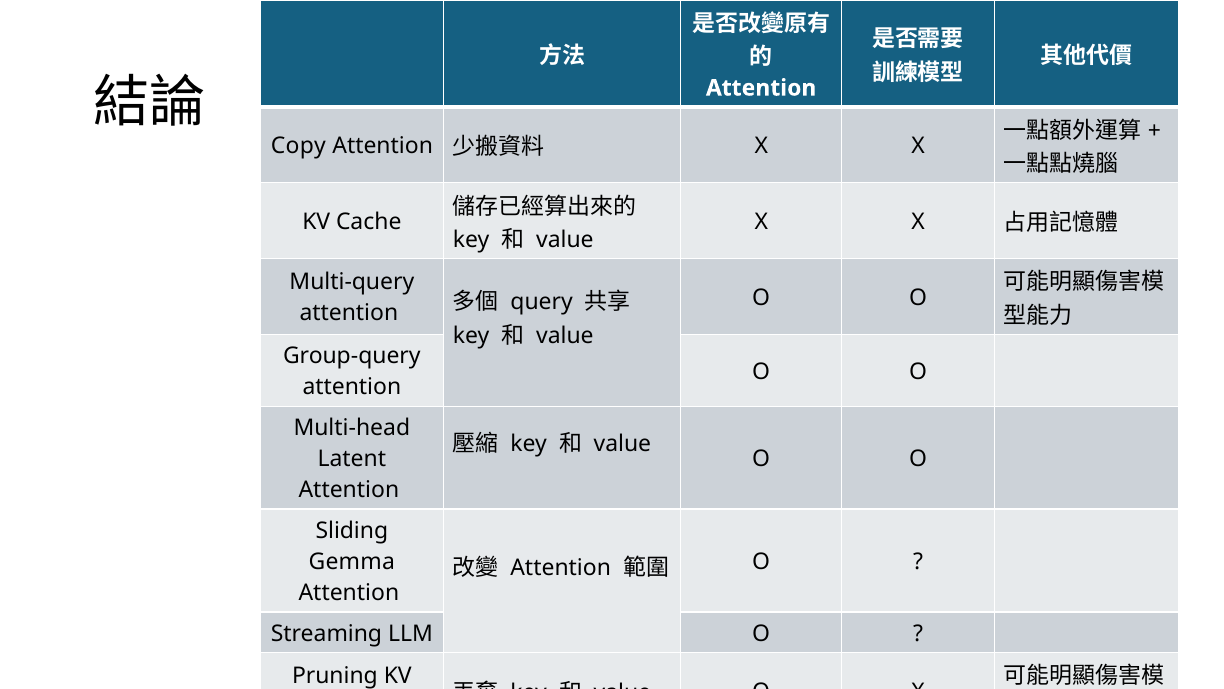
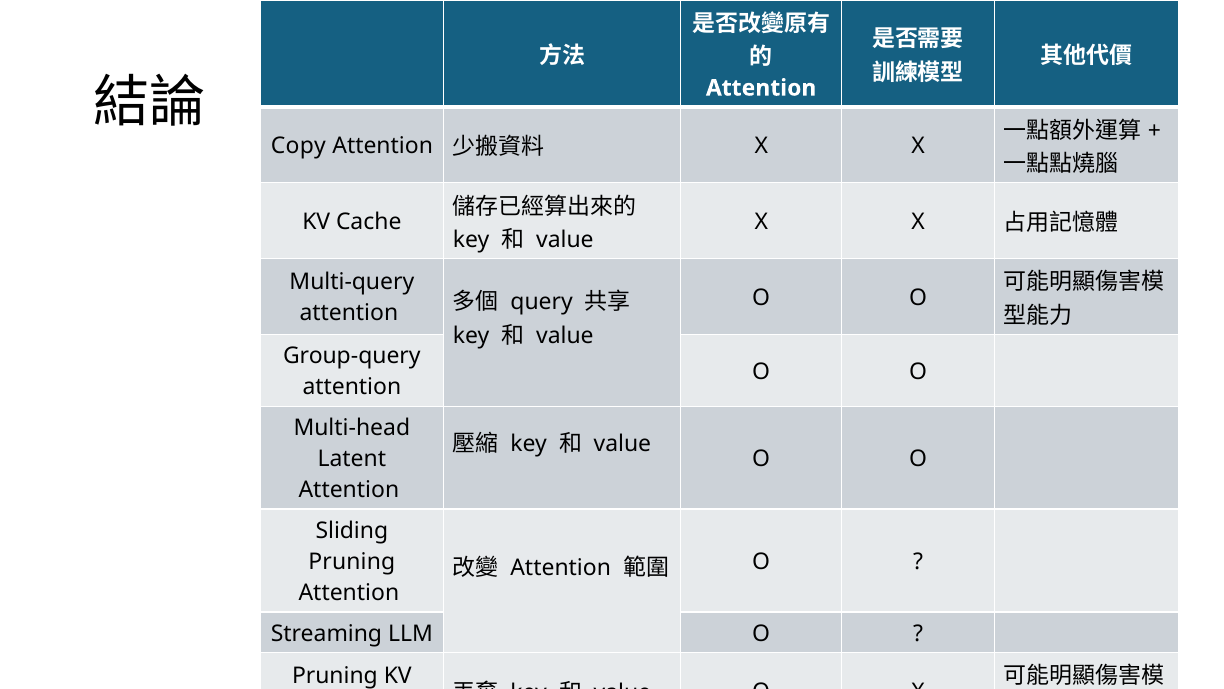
Gemma: Gemma -> Pruning (352, 561)
